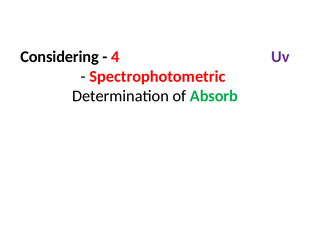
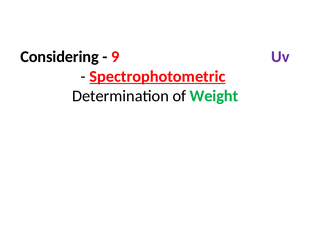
4: 4 -> 9 (115, 57)
Spectrophotometric underline: none -> present (157, 77)
Absorb: Absorb -> Weight (214, 96)
